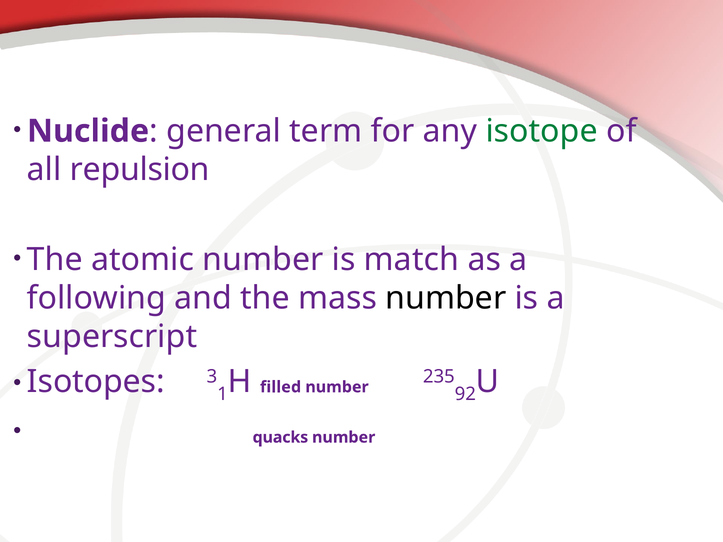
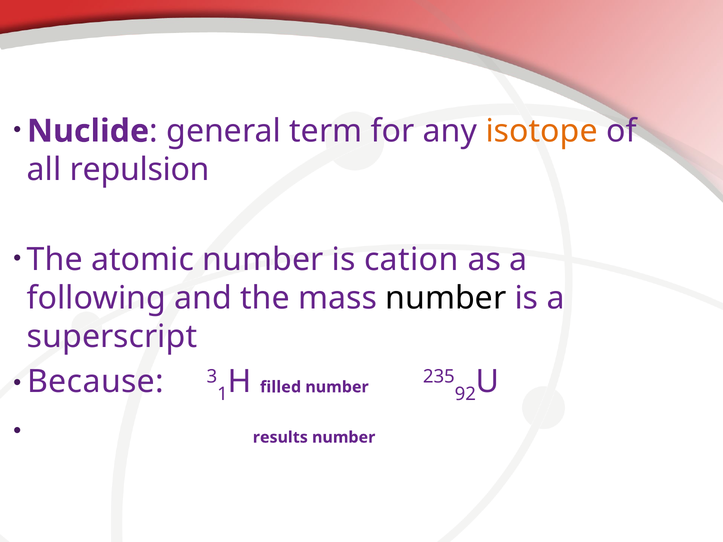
isotope colour: green -> orange (542, 131)
match: match -> cation (411, 260)
Isotopes: Isotopes -> Because (96, 382)
quacks: quacks -> results (280, 438)
